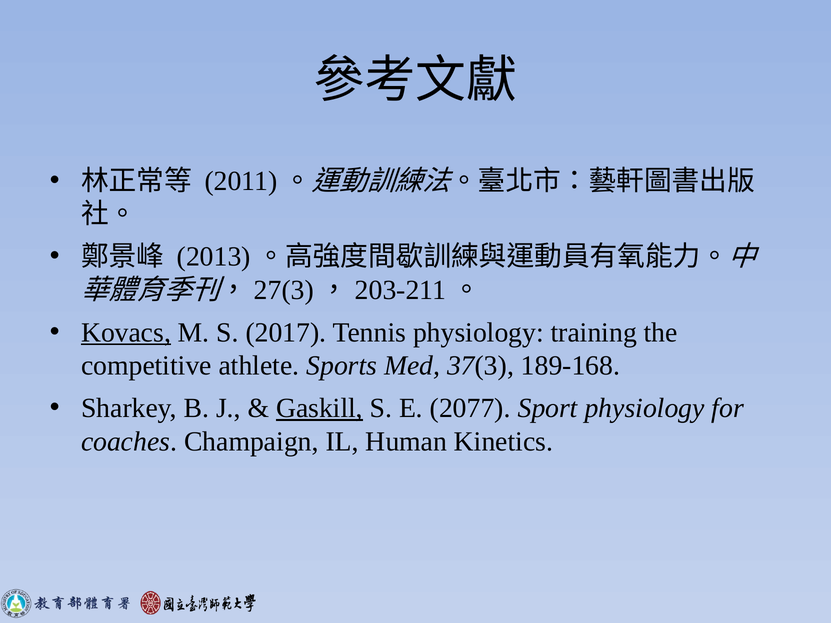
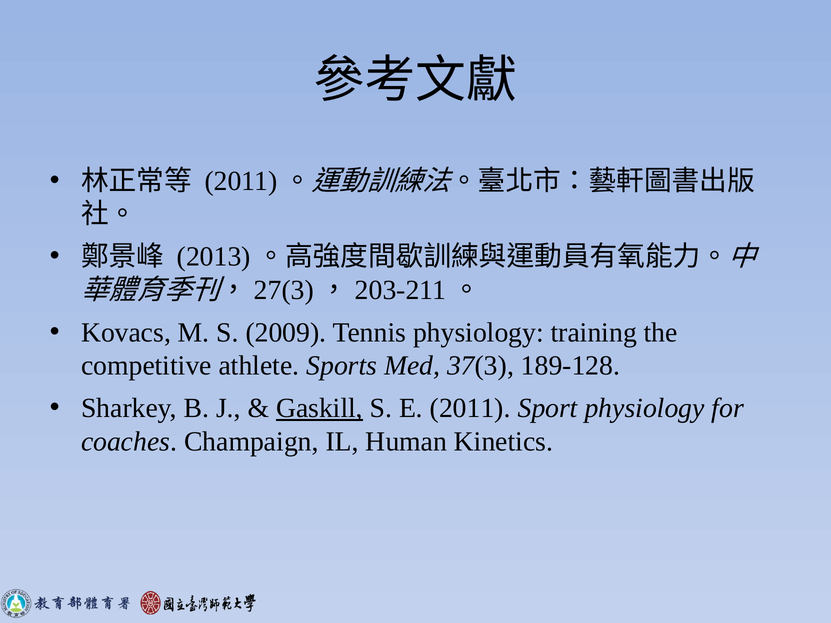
Kovacs underline: present -> none (126, 333)
2017: 2017 -> 2009 (286, 333)
189-168: 189-168 -> 189-128 (571, 366)
2077: 2077 -> 2011 (470, 408)
